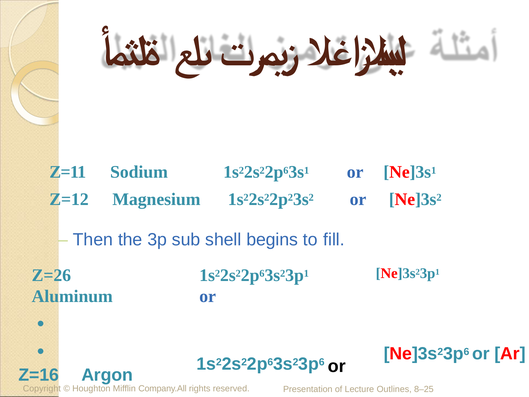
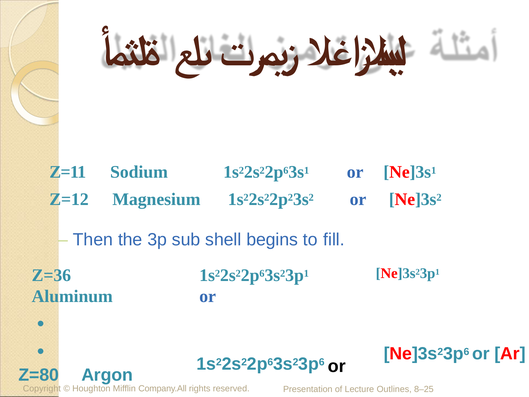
Z=26: Z=26 -> Z=36 (51, 275)
Z=16: Z=16 -> Z=80 (39, 375)
